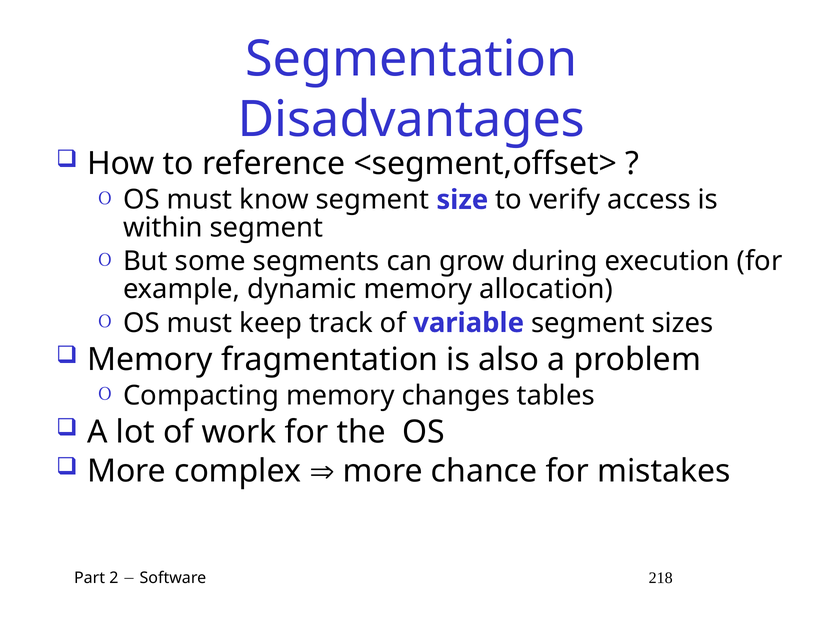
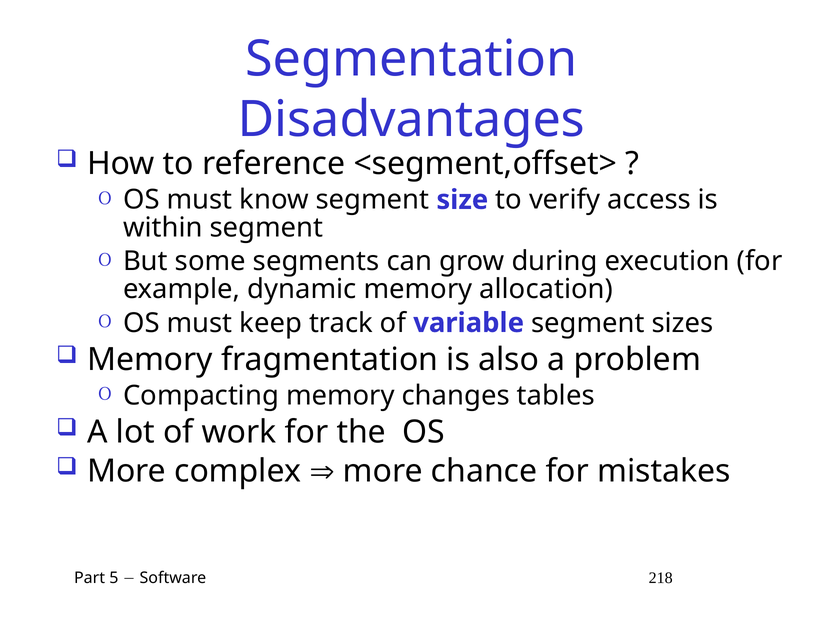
2: 2 -> 5 (114, 577)
